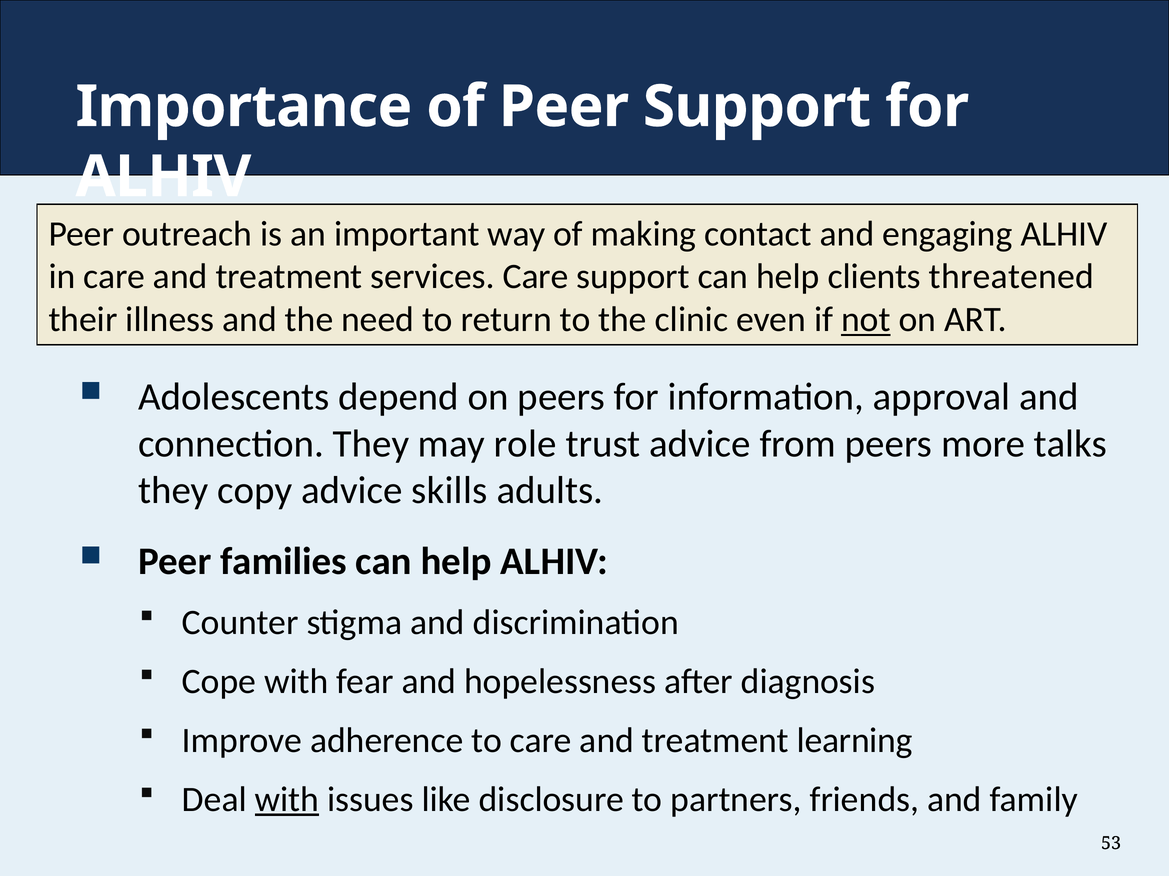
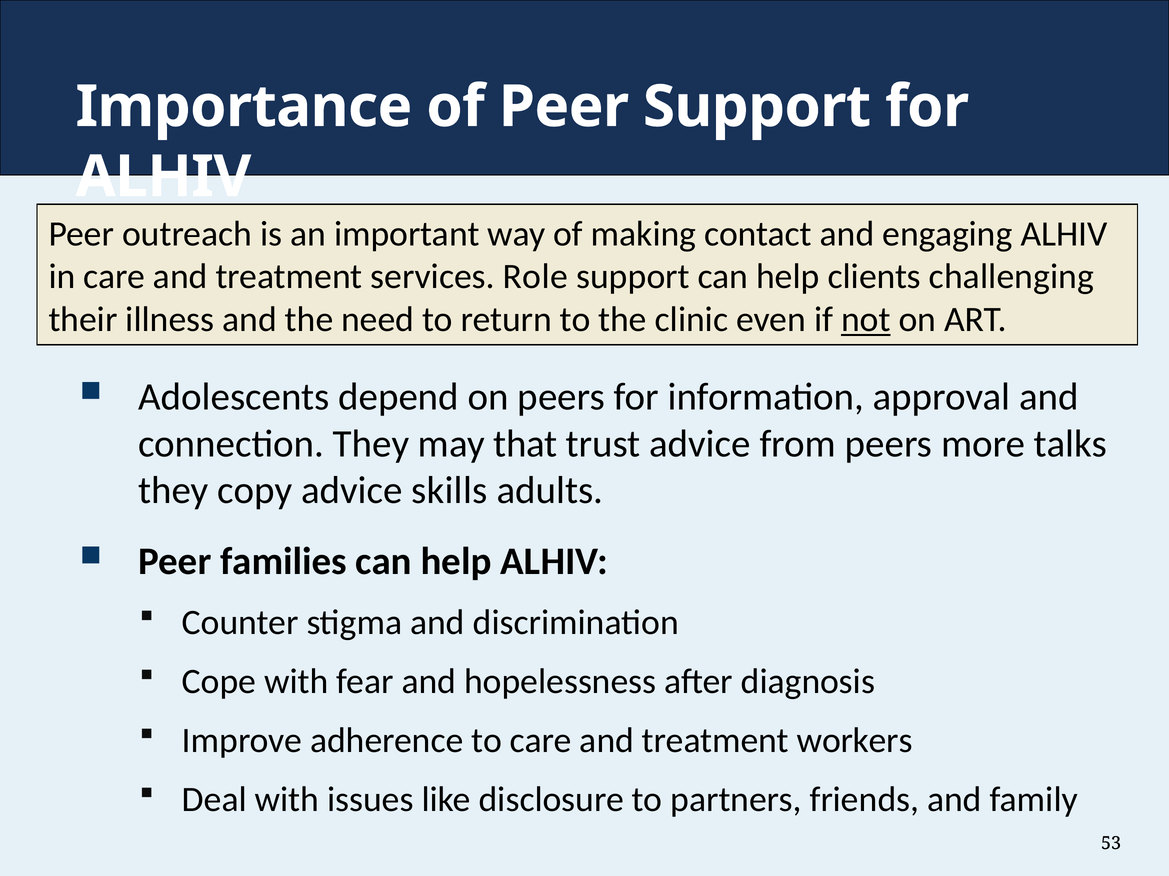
services Care: Care -> Role (535, 277)
threatened: threatened -> challenging (1011, 277)
role: role -> that (525, 444)
learning: learning -> workers (855, 741)
with underline: present -> none (287, 800)
